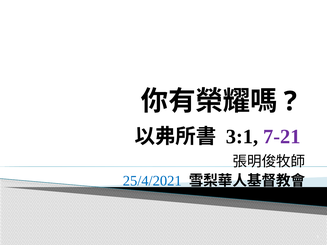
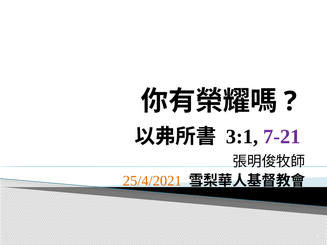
25/4/2021 colour: blue -> orange (152, 181)
